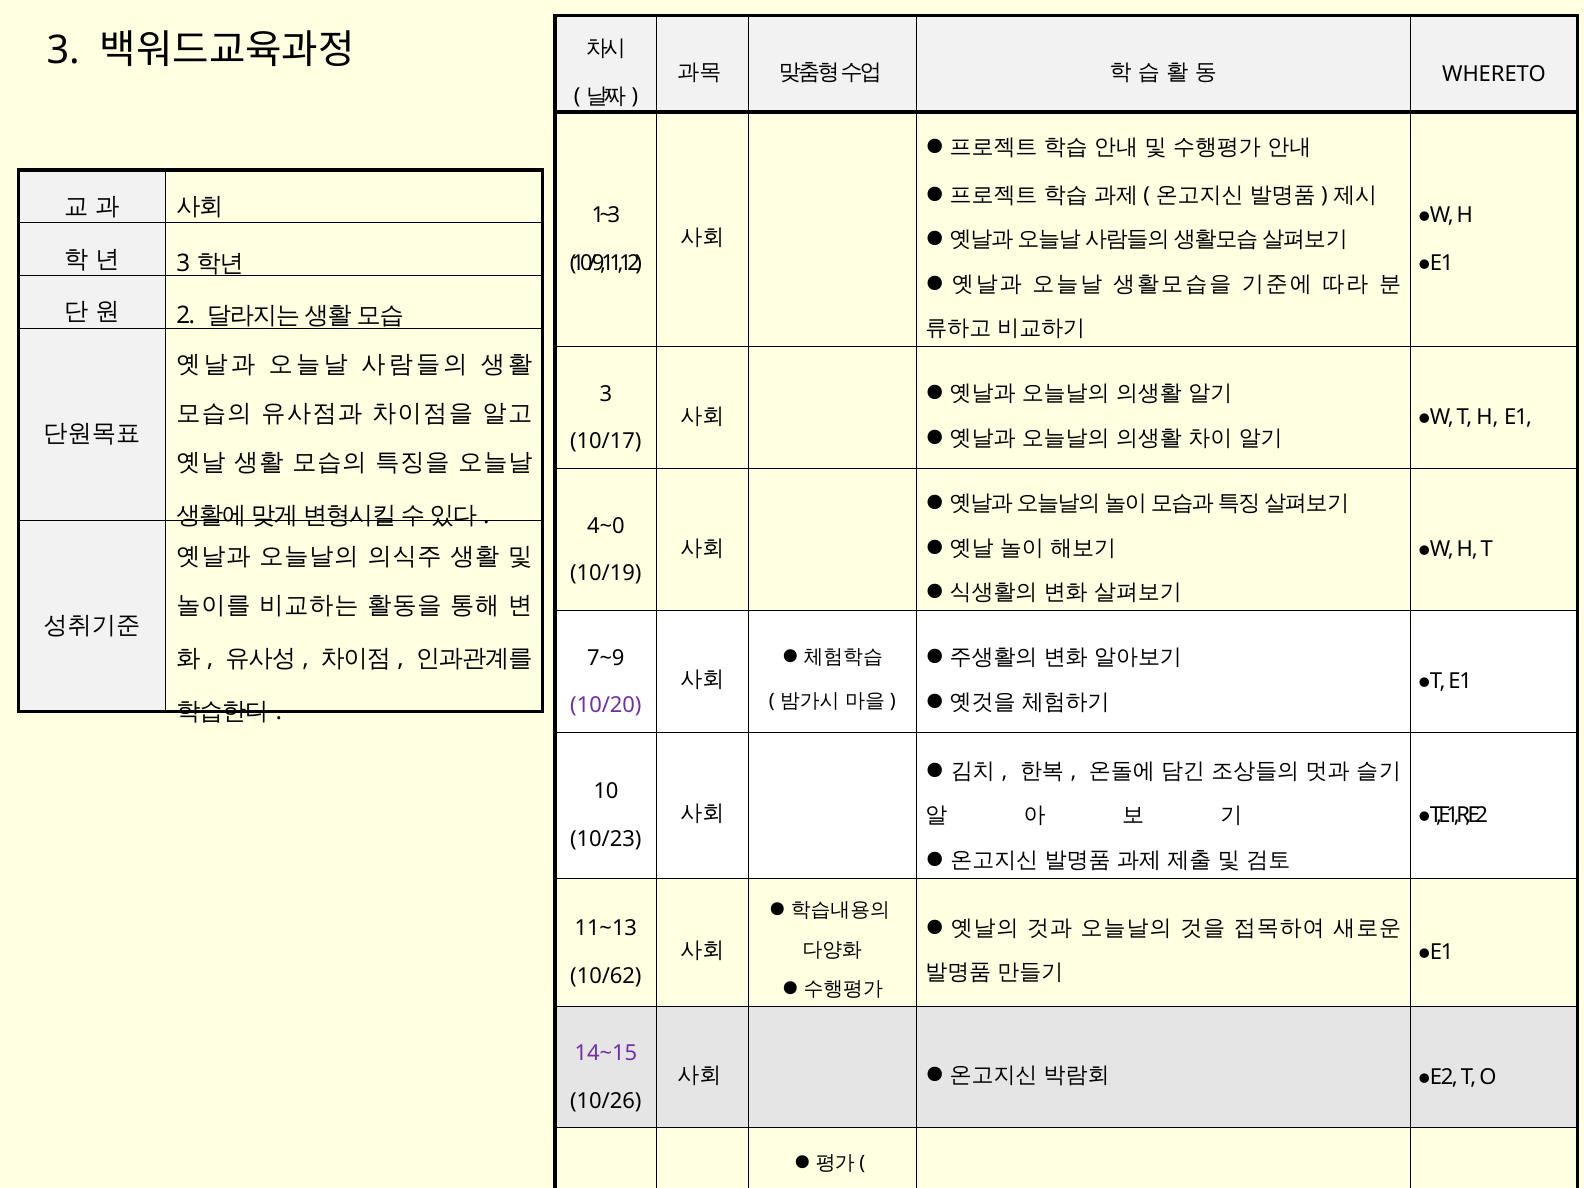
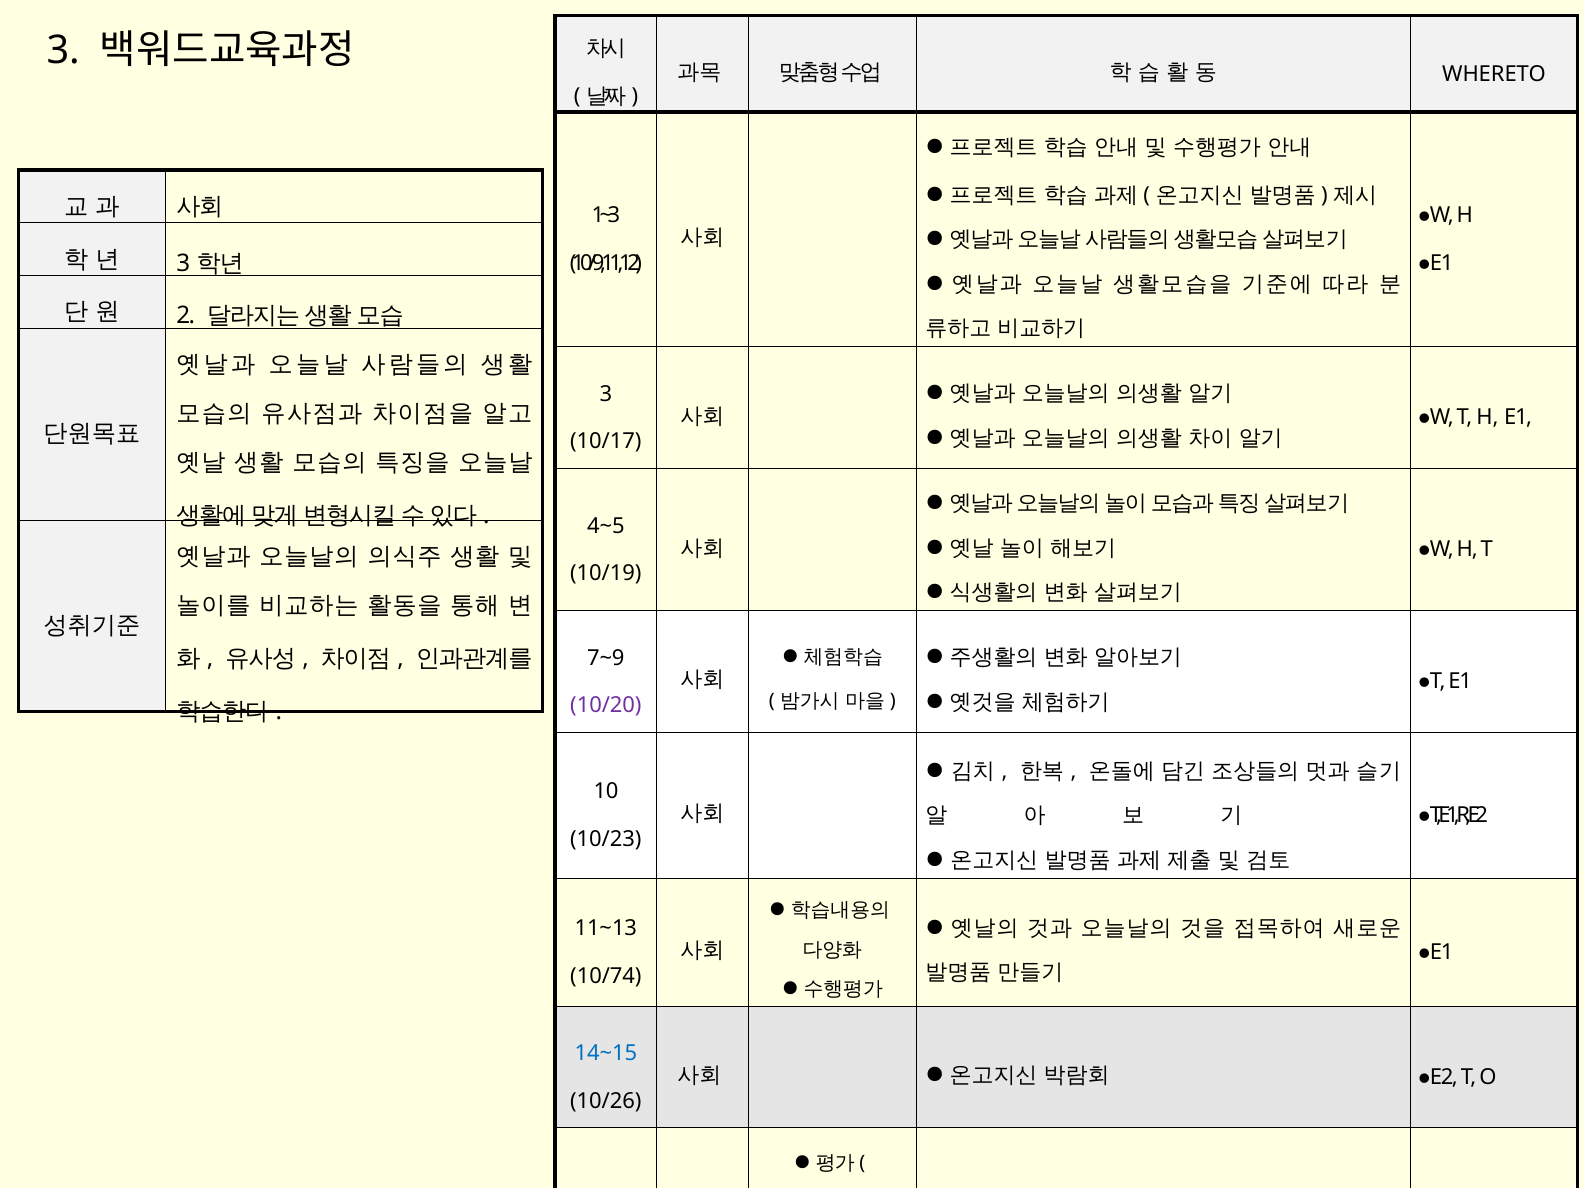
4~0: 4~0 -> 4~5 (606, 526)
10/62: 10/62 -> 10/74 (606, 976)
14~15 colour: purple -> blue (606, 1053)
